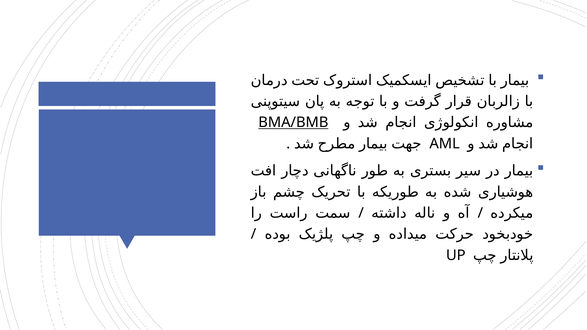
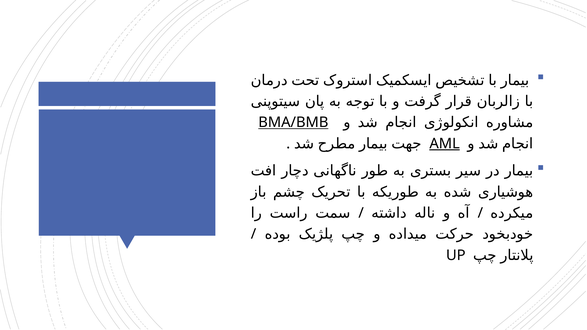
AML underline: none -> present (445, 144)
